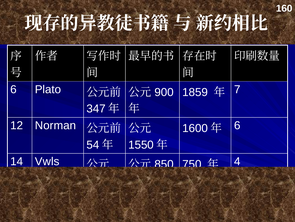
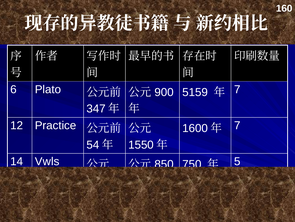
1859: 1859 -> 5159 (195, 92)
Norman: Norman -> Practice (56, 125)
6: 6 -> 7 (237, 125)
4: 4 -> 5 (237, 161)
